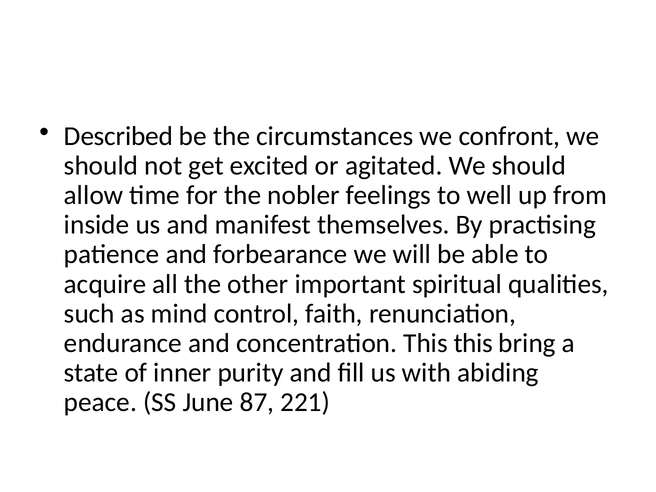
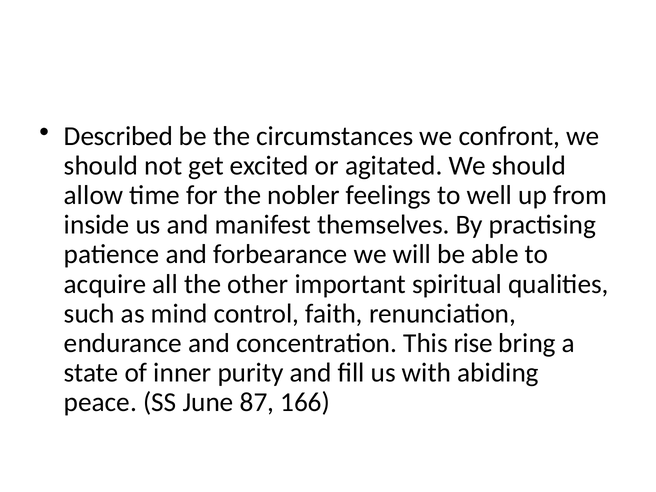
This this: this -> rise (473, 343)
221: 221 -> 166 (305, 402)
